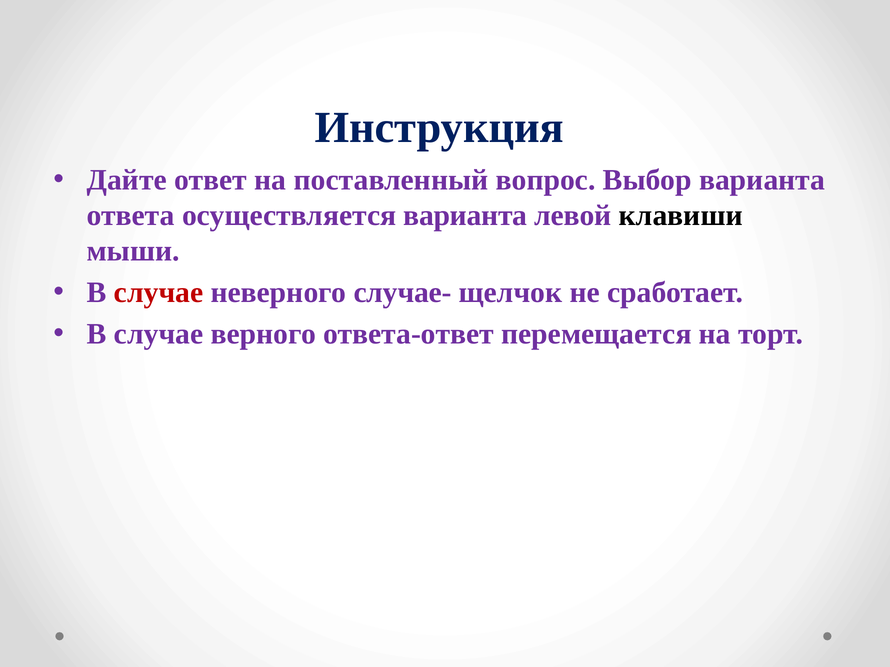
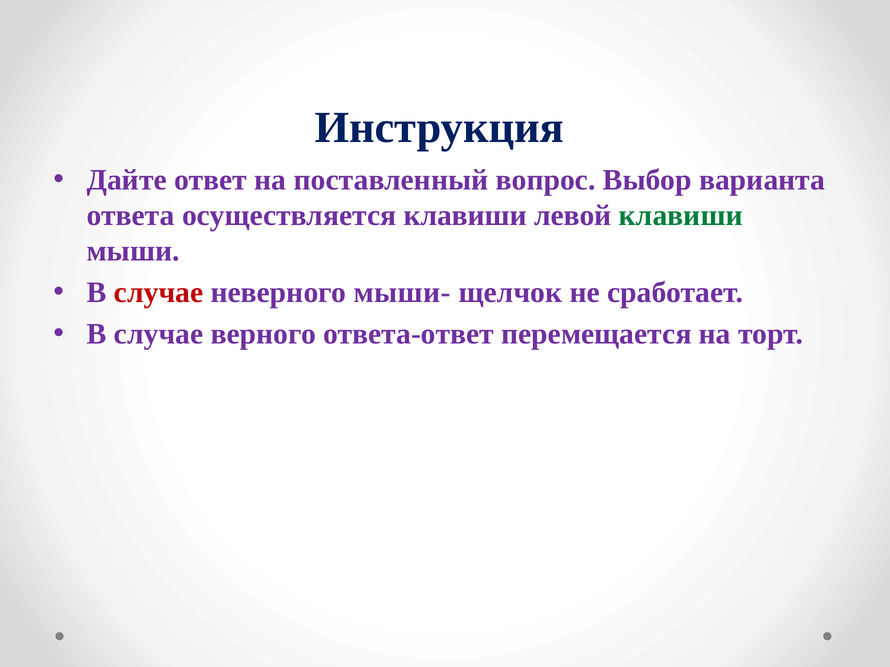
осуществляется варианта: варианта -> клавиши (465, 216)
клавиши colour: black -> green (681, 216)
случае-: случае- -> мыши- (402, 293)
